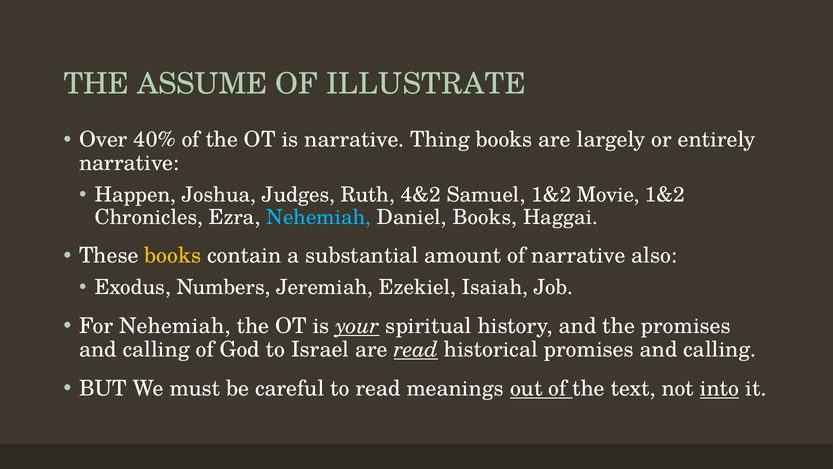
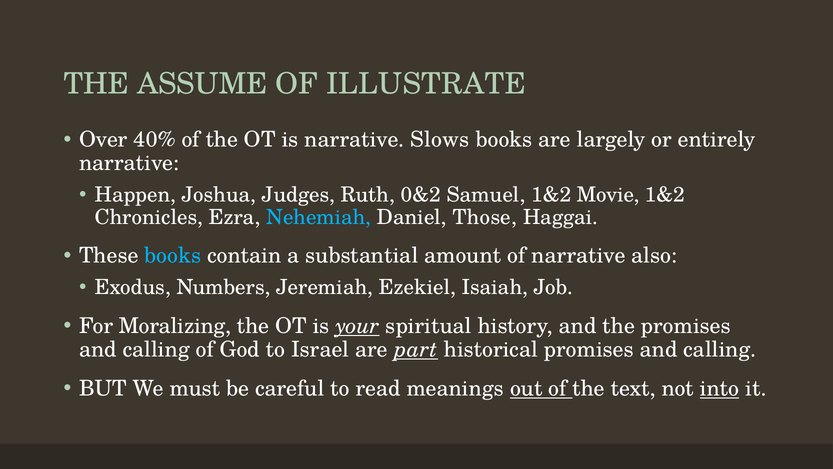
Thing: Thing -> Slows (440, 139)
4&2: 4&2 -> 0&2 (421, 194)
Daniel Books: Books -> Those (485, 217)
books colour: yellow -> light blue (173, 256)
For Nehemiah: Nehemiah -> Moralizing (175, 326)
are read: read -> part (416, 349)
